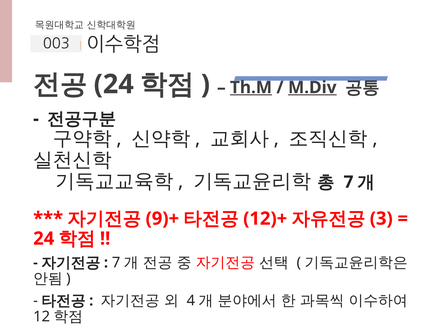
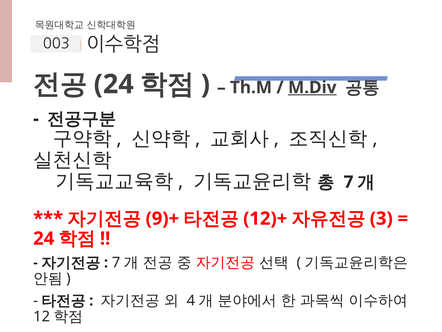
Th.M underline: present -> none (251, 87)
